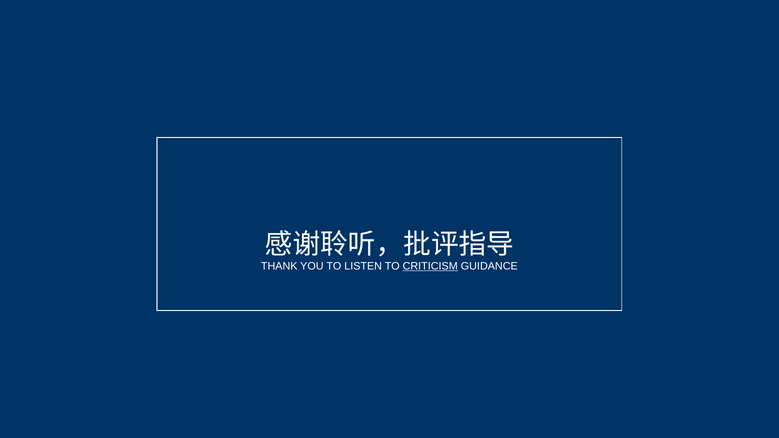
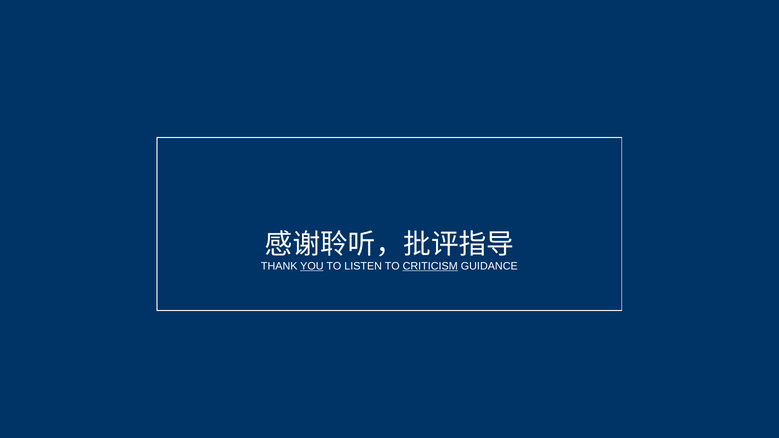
YOU underline: none -> present (312, 266)
